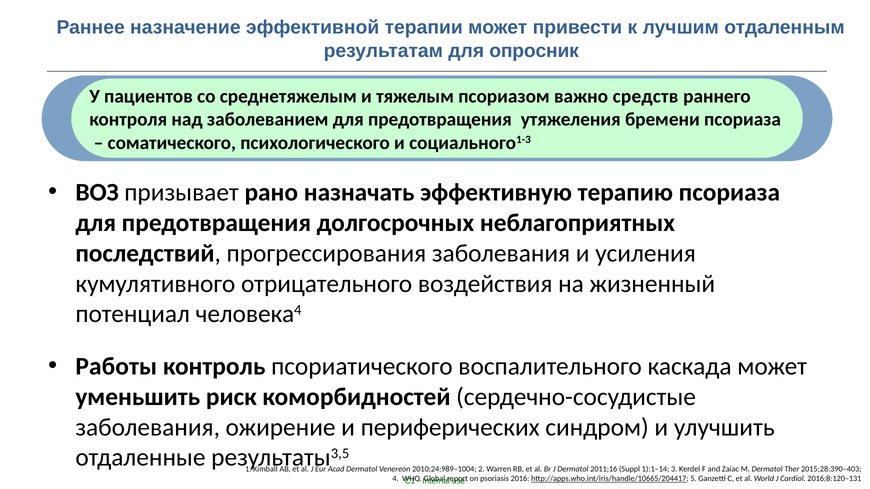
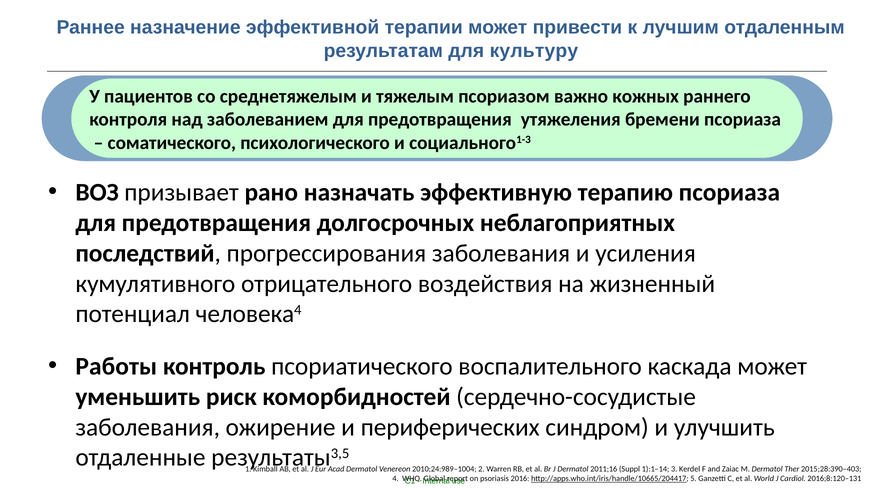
опросник: опросник -> культуру (534, 51)
средств: средств -> кожных (646, 96)
